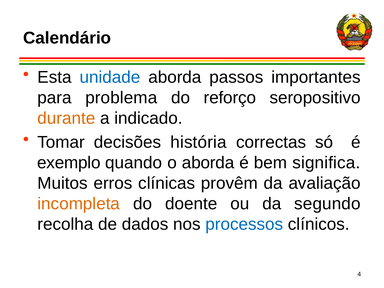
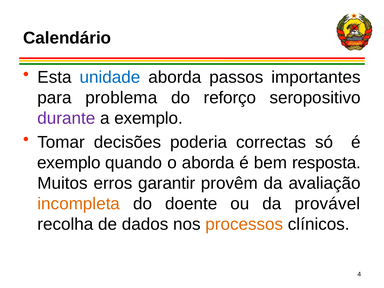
durante colour: orange -> purple (66, 118)
a indicado: indicado -> exemplo (149, 118)
história: história -> poderia (199, 142)
significa: significa -> resposta (326, 163)
clínicas: clínicas -> garantir (167, 183)
segundo: segundo -> provável (327, 204)
processos colour: blue -> orange (244, 224)
